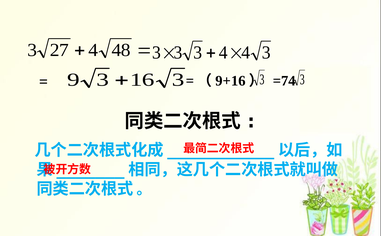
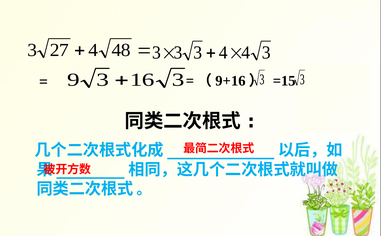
=74: =74 -> =15 (284, 81)
